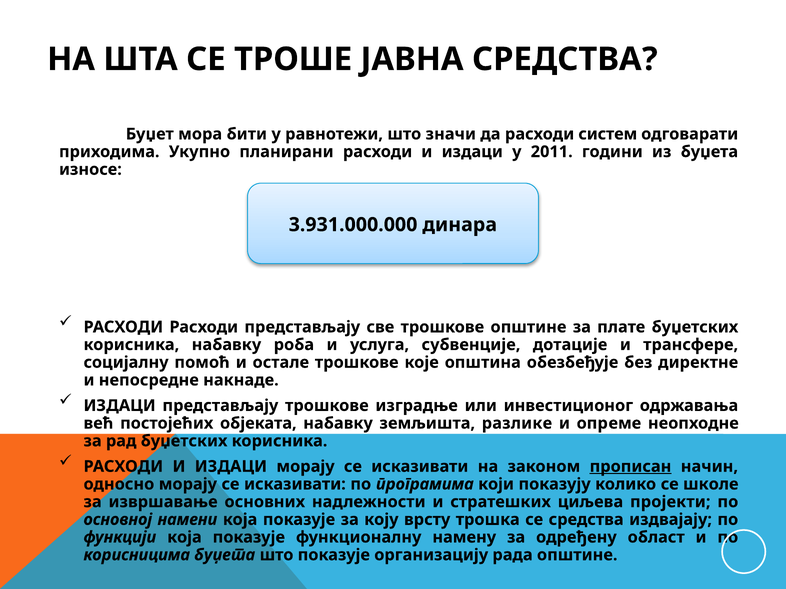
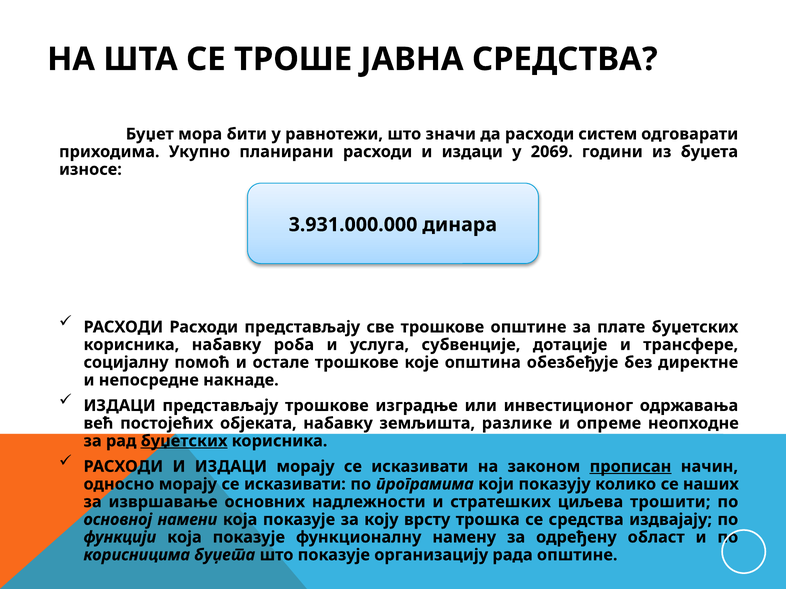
2011: 2011 -> 2069 (552, 152)
буџетских underline: none -> present (184, 441)
школе: школе -> наших (711, 485)
пројекти: пројекти -> трошити (670, 502)
